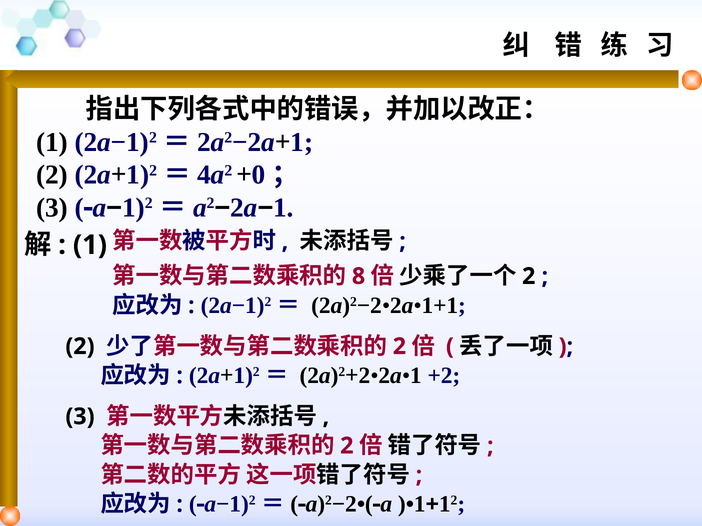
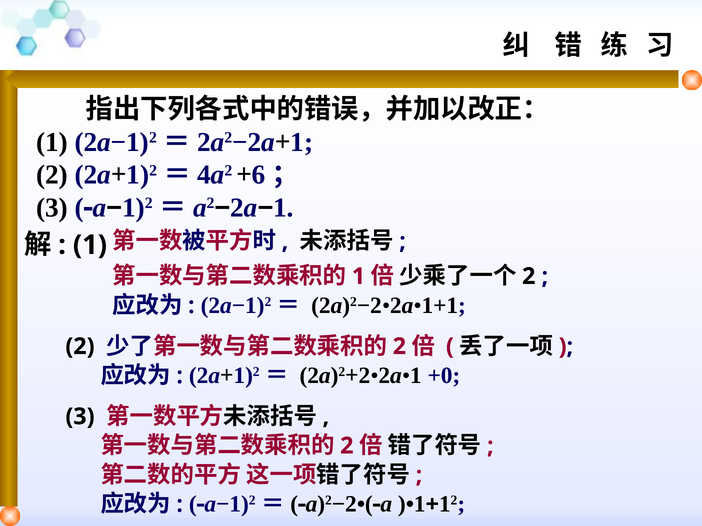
0: 0 -> 6 (259, 175)
8: 8 -> 1 (359, 277)
+2: +2 -> +0 (444, 376)
